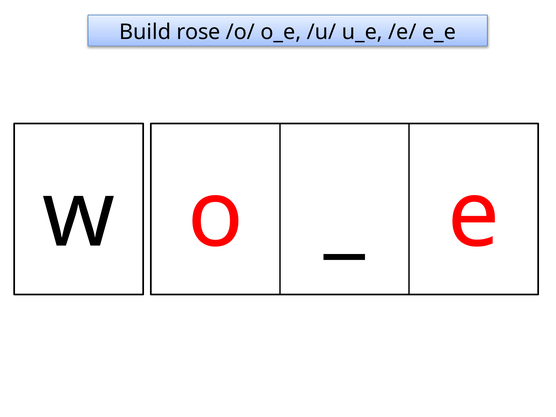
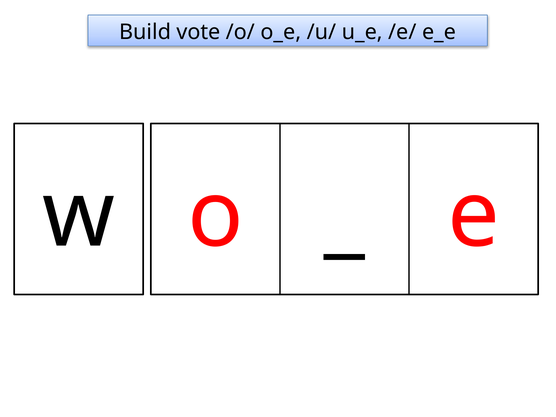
rose: rose -> vote (198, 32)
